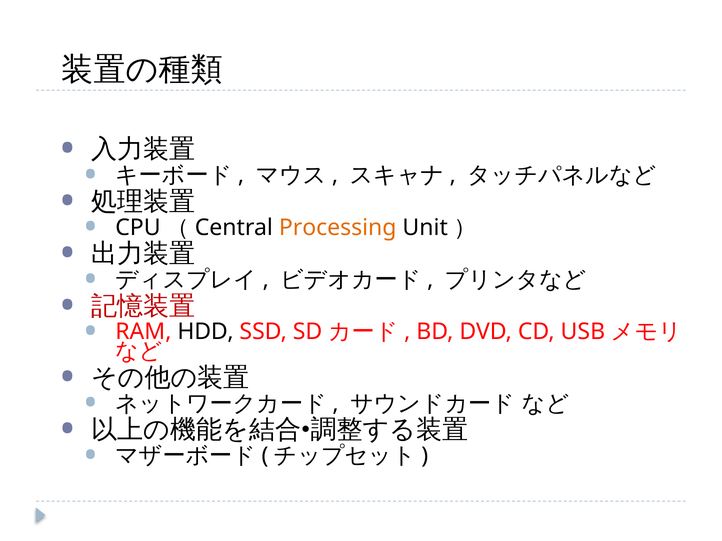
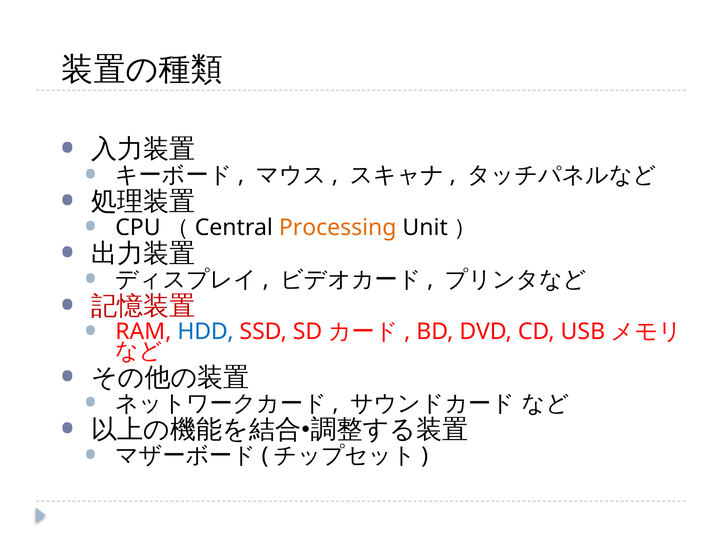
HDD colour: black -> blue (206, 332)
